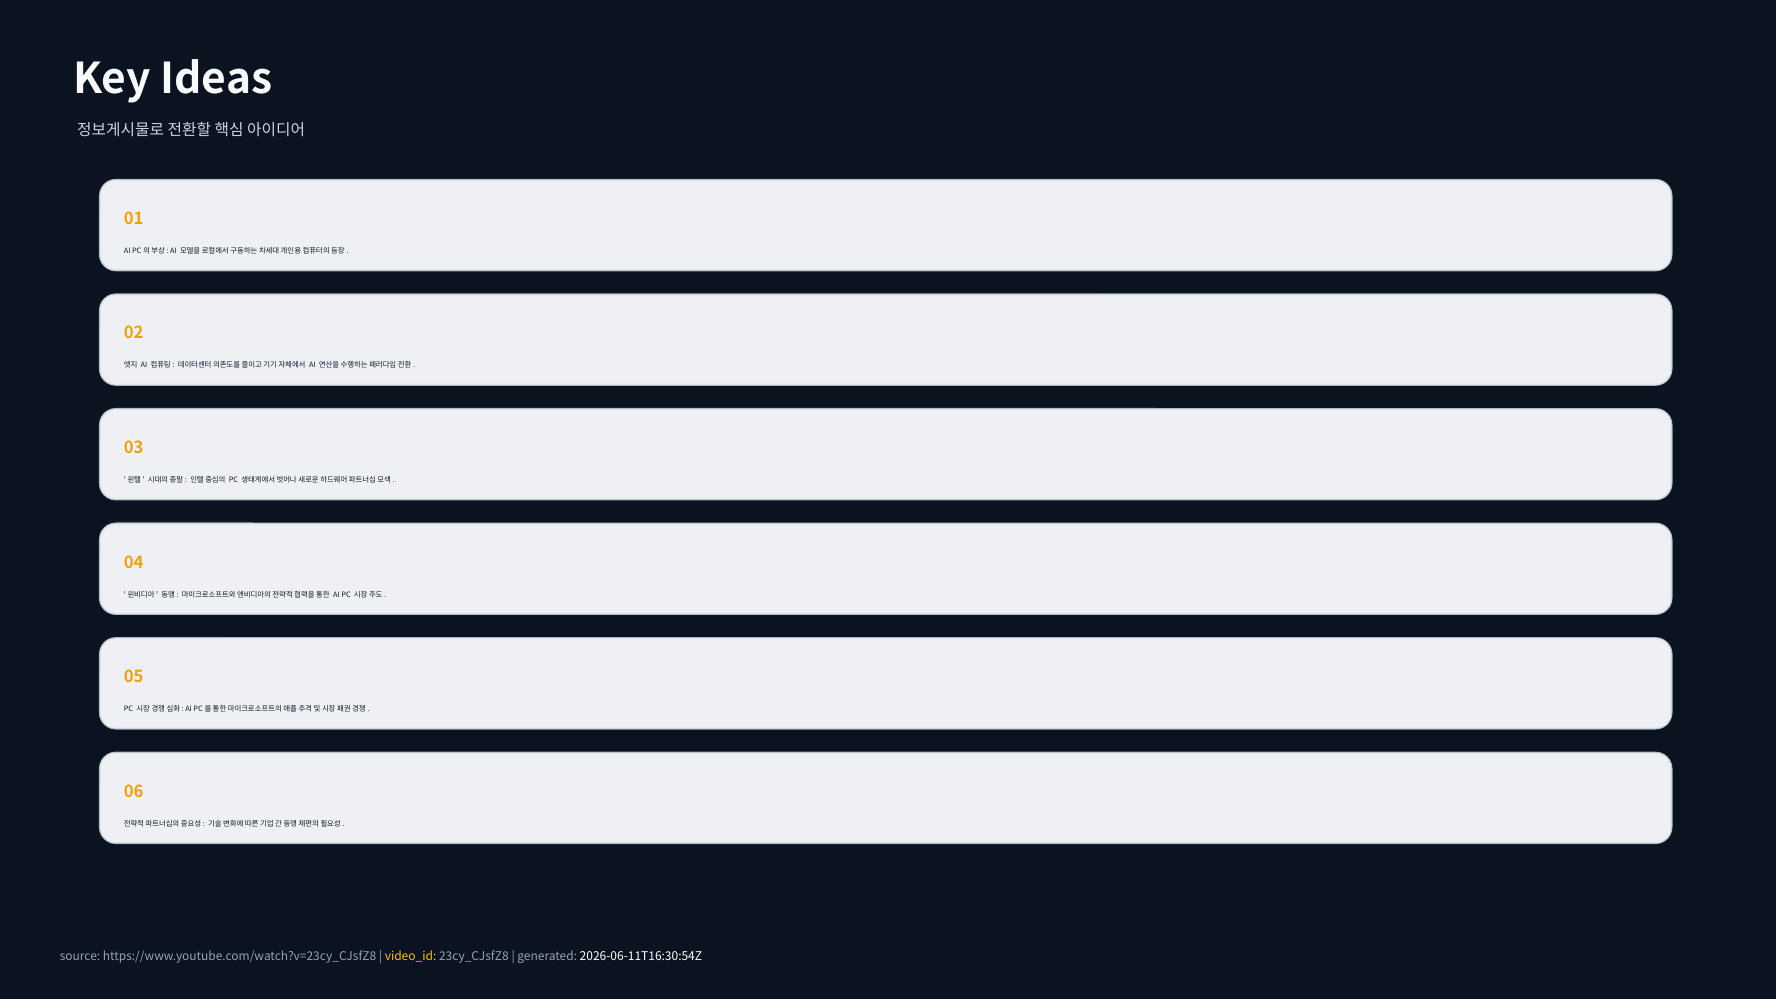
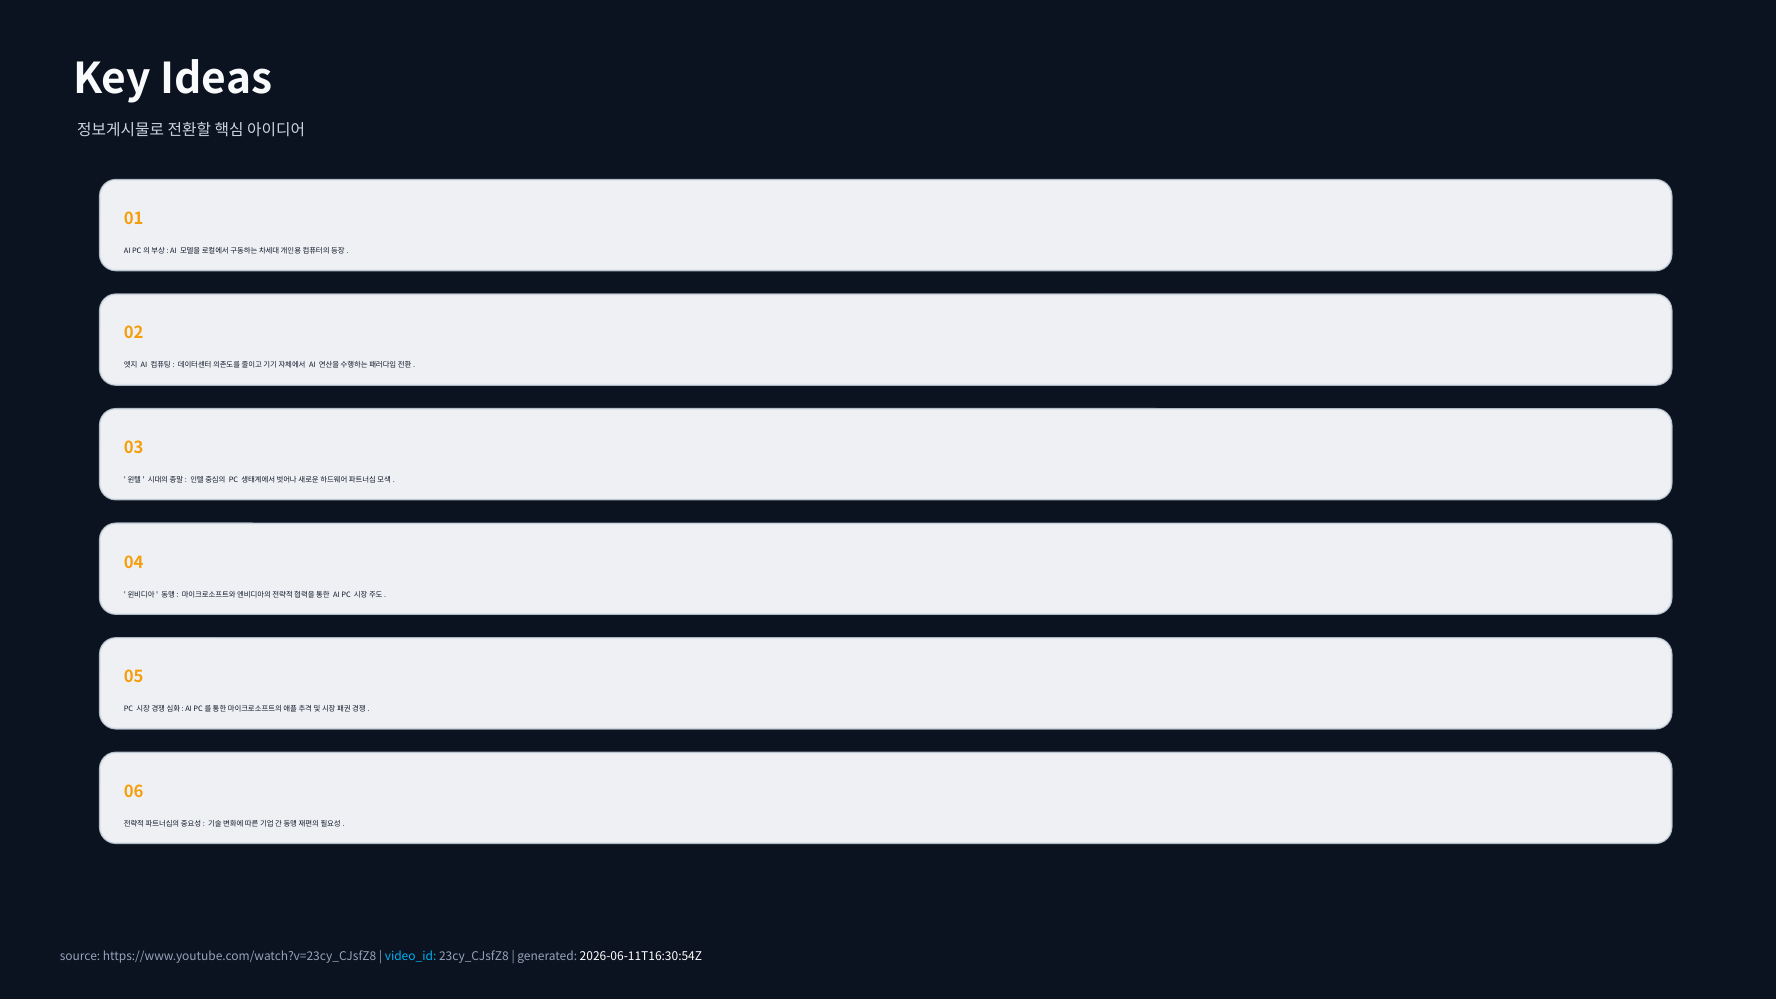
video_id colour: yellow -> light blue (411, 957)
